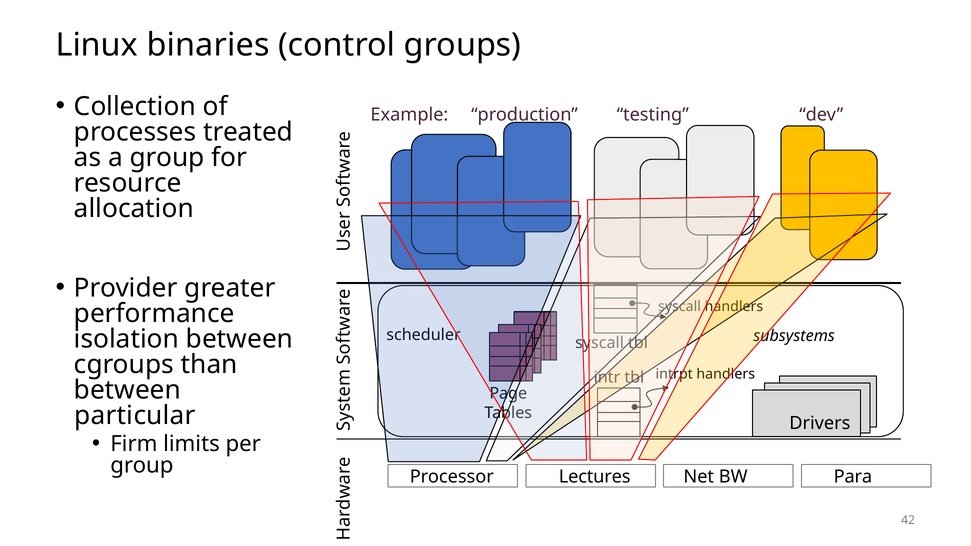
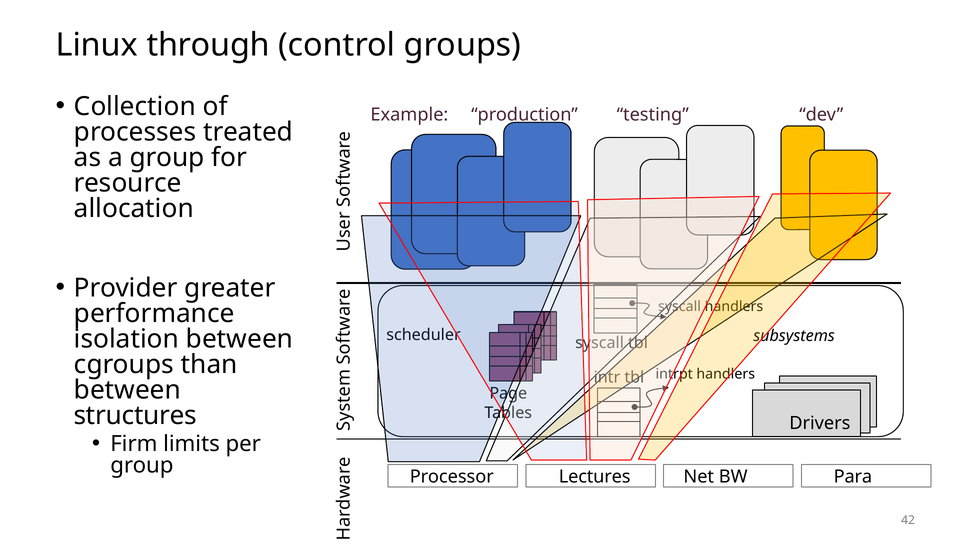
binaries: binaries -> through (208, 45)
particular: particular -> structures (135, 416)
